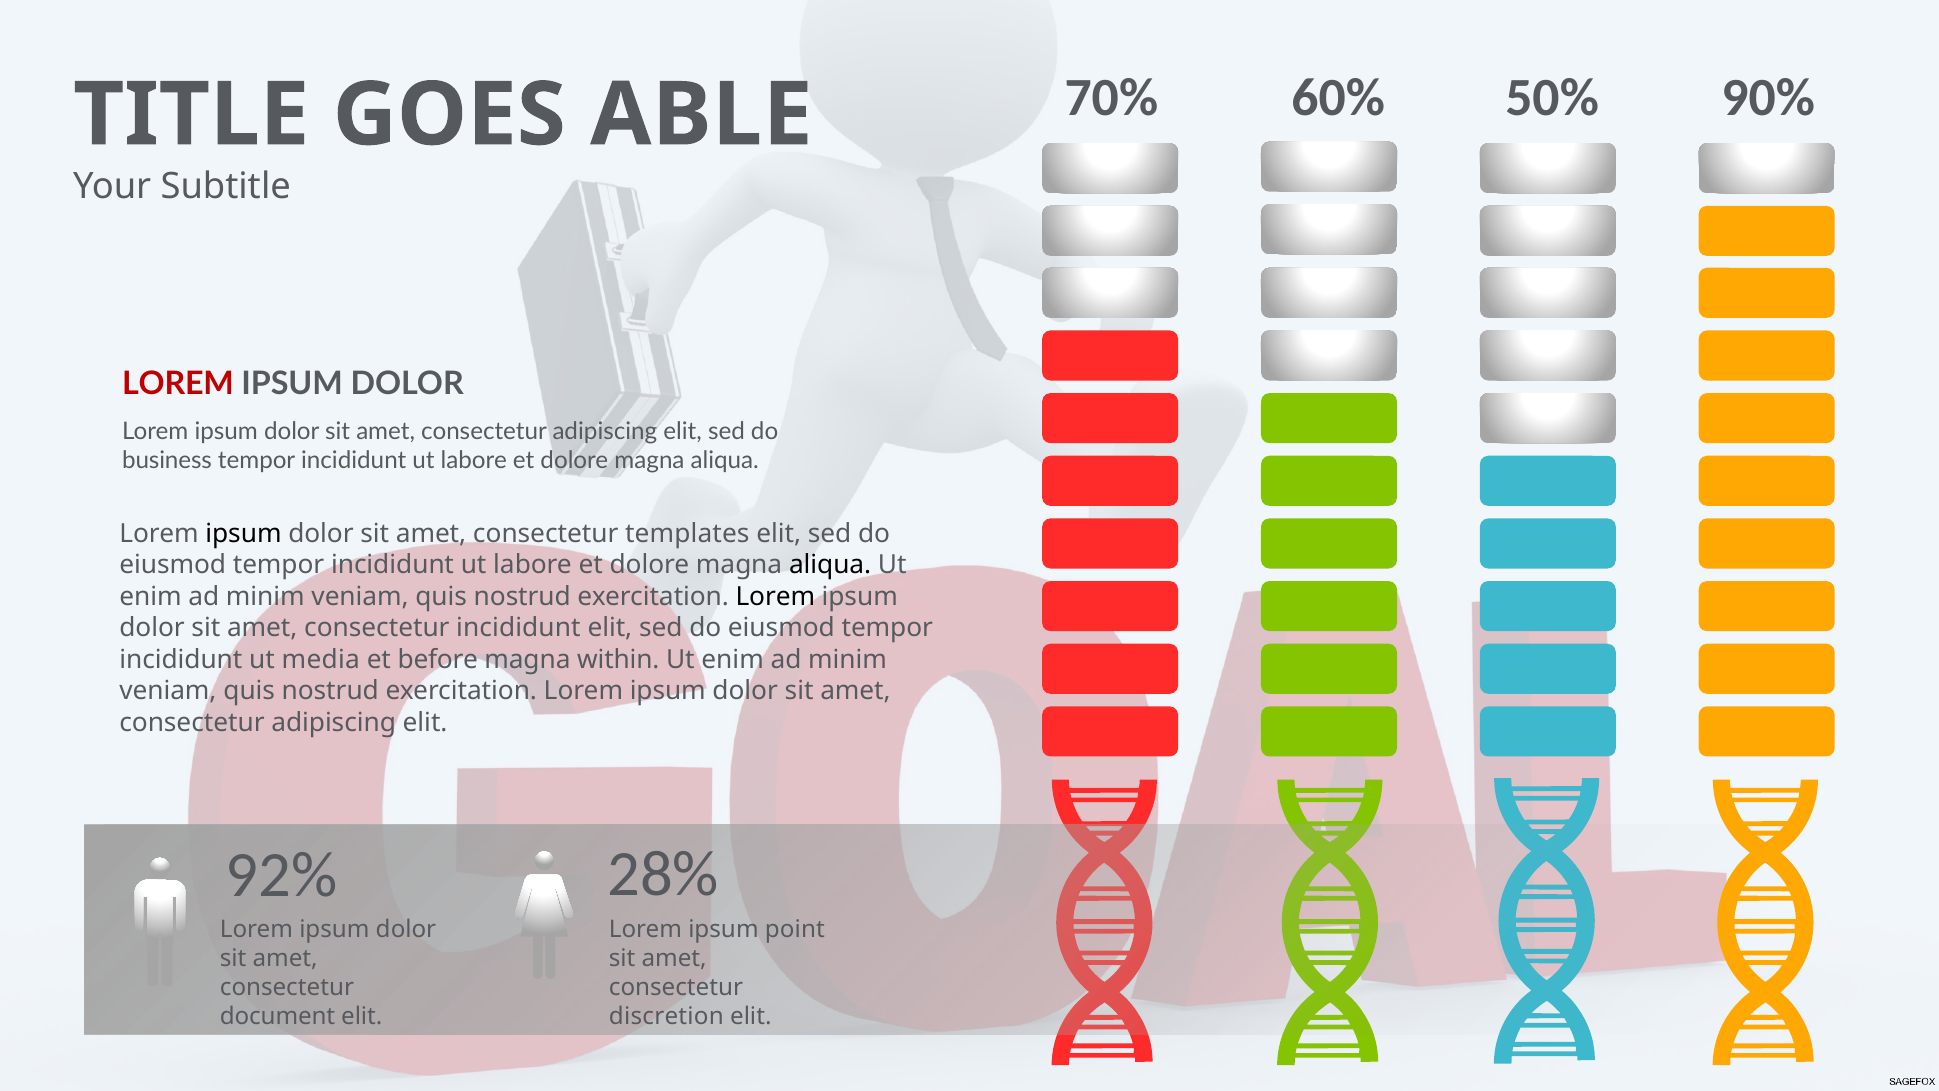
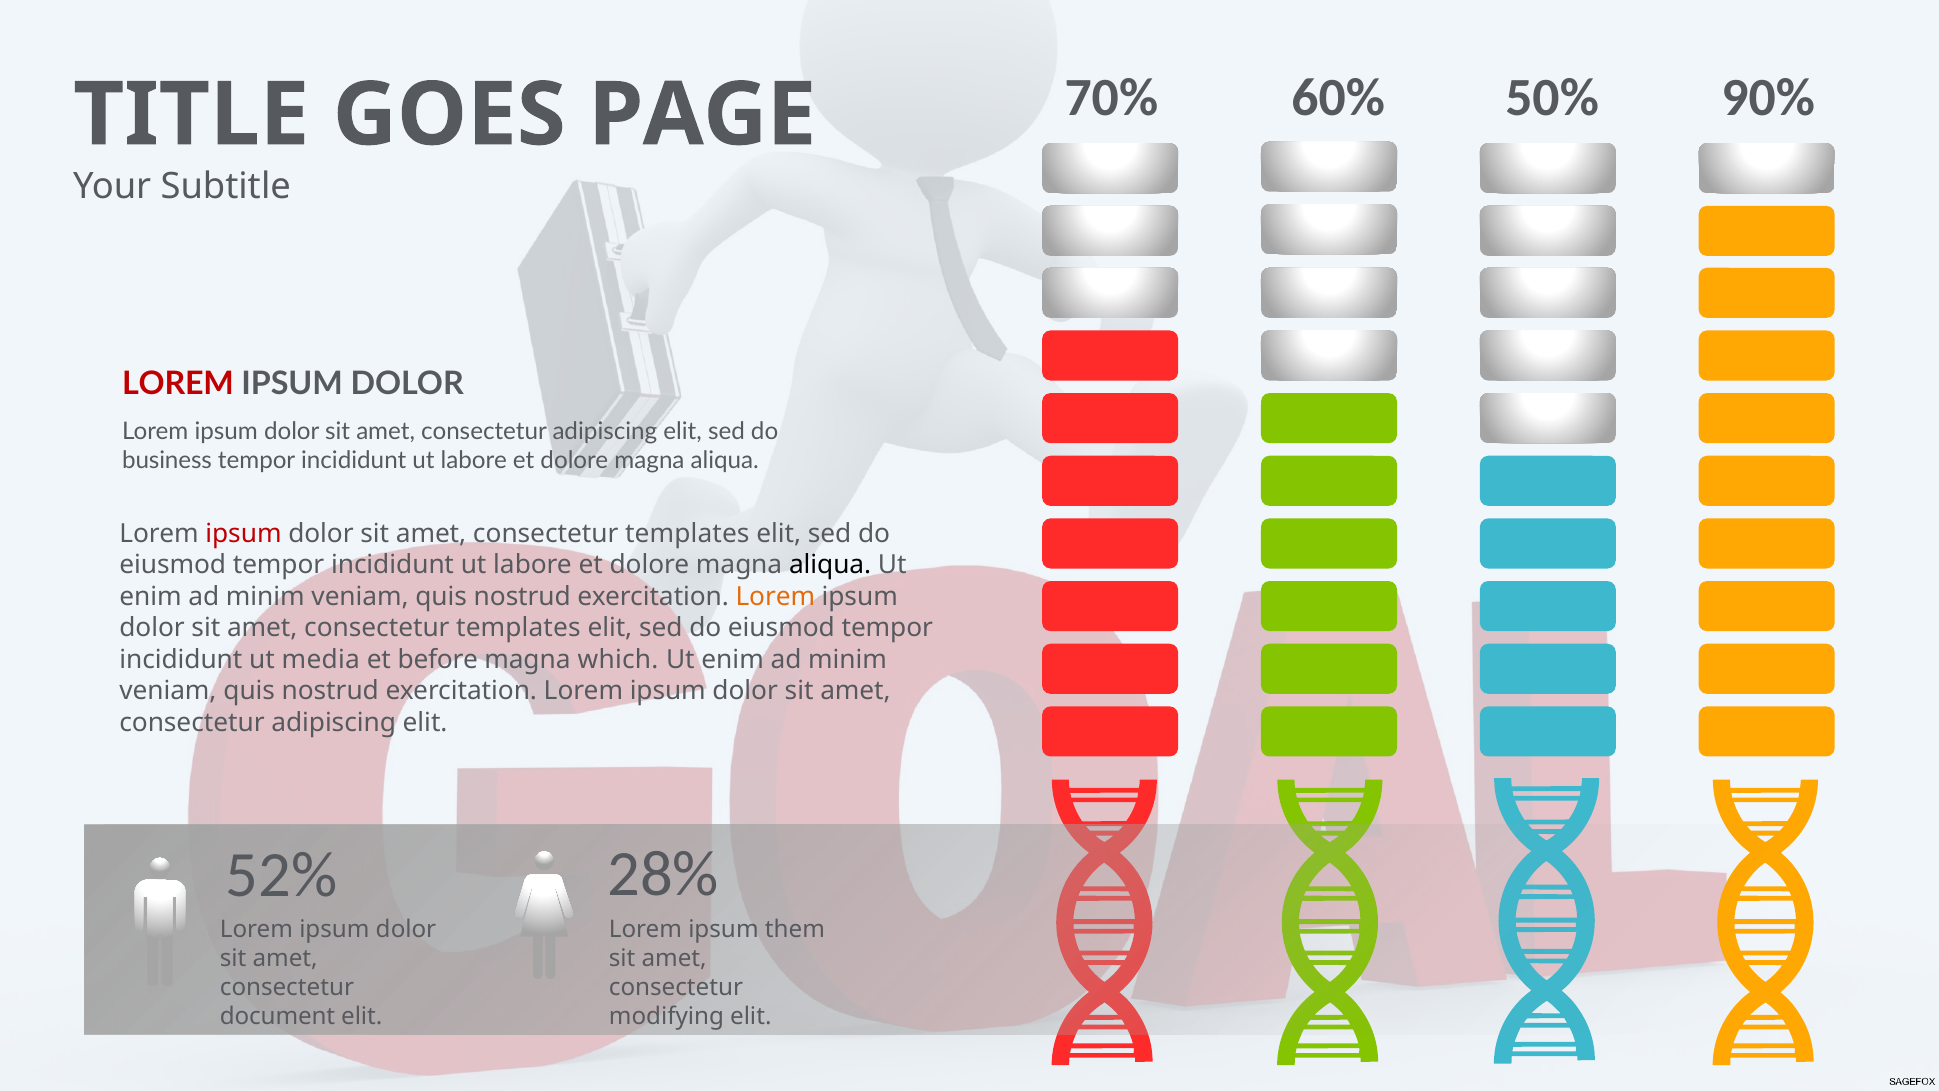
ABLE: ABLE -> PAGE (702, 115)
ipsum colour: black -> red (243, 533)
Lorem colour: black -> orange (775, 596)
incididunt: incididunt -> templates (518, 628)
within: within -> which (618, 659)
92%: 92% -> 52% (281, 875)
point: point -> them (795, 929)
discretion: discretion -> modifying (666, 1016)
